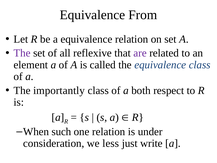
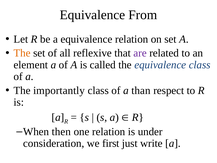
The colour: purple -> orange (22, 53)
both: both -> than (141, 90)
such: such -> then (61, 131)
less: less -> first (111, 143)
